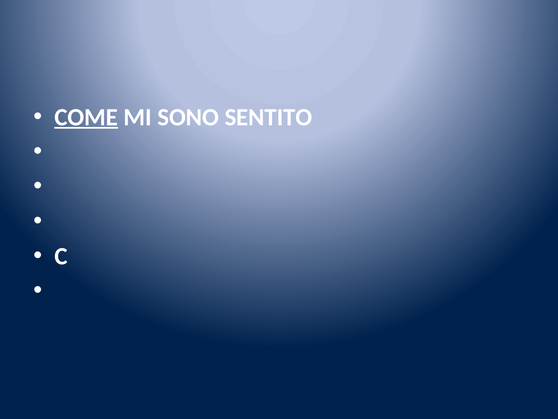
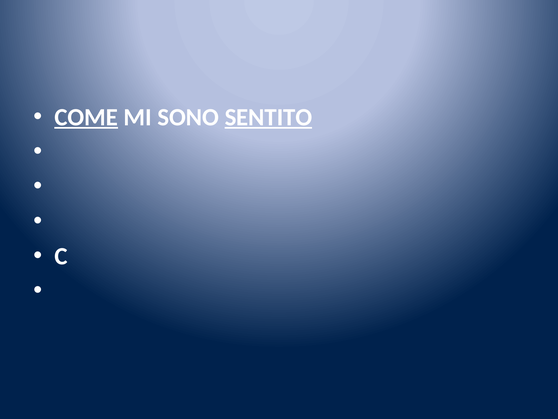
SENTITO underline: none -> present (268, 117)
